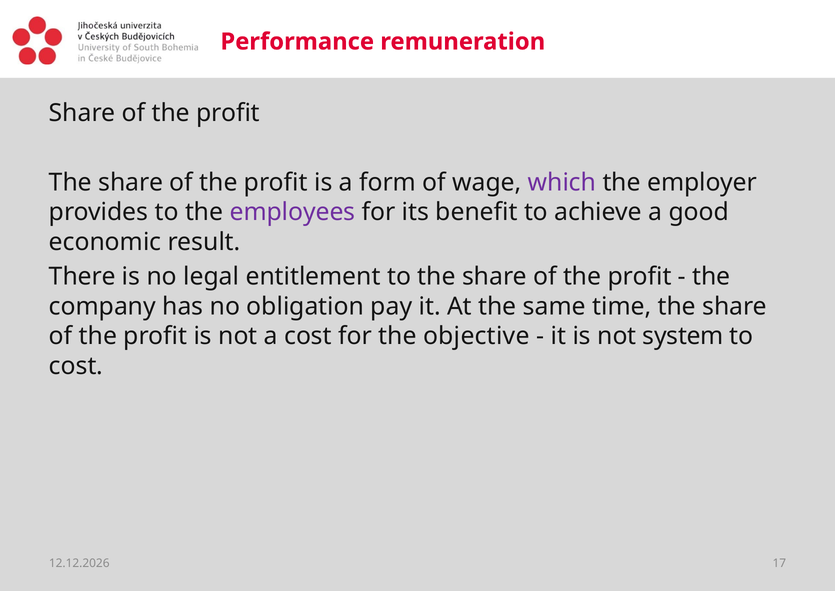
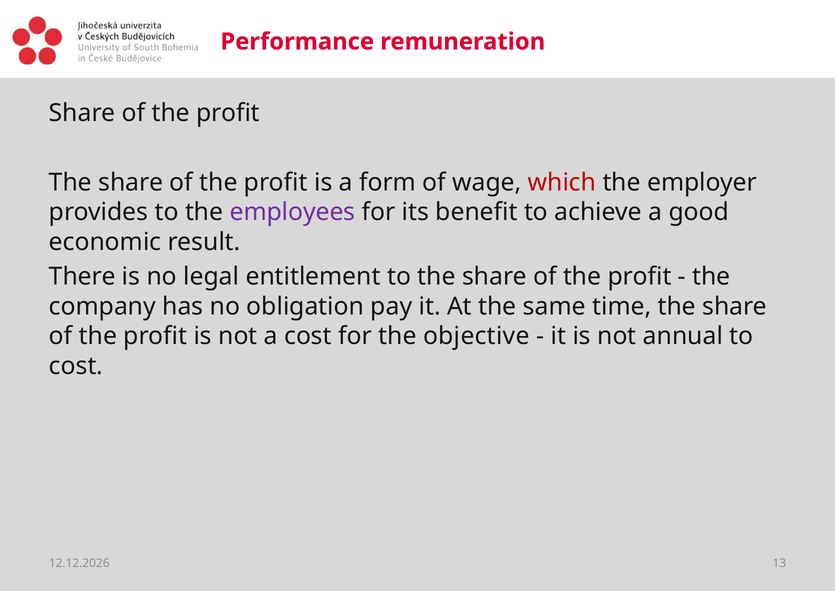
which colour: purple -> red (562, 182)
system: system -> annual (683, 336)
17: 17 -> 13 (779, 563)
